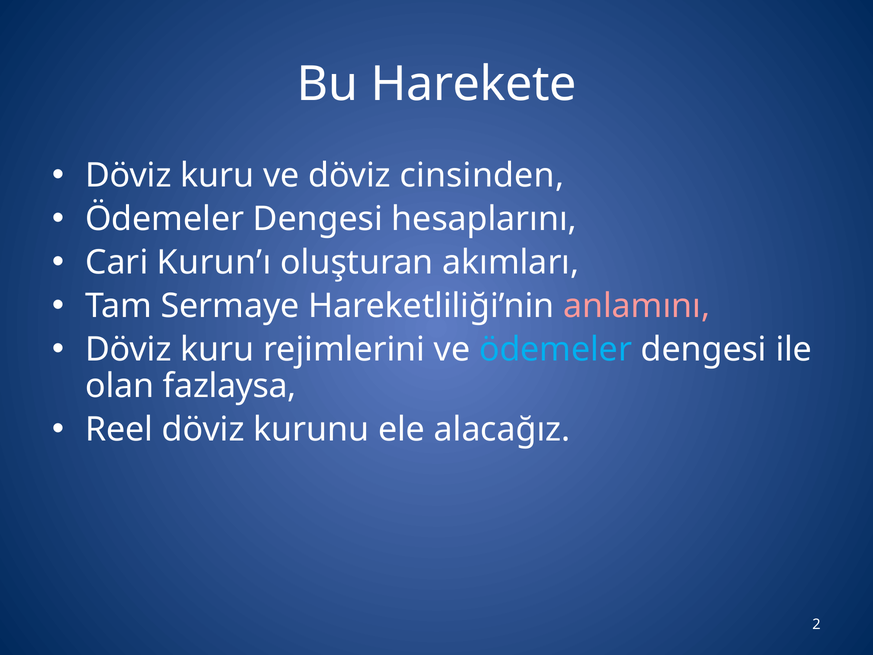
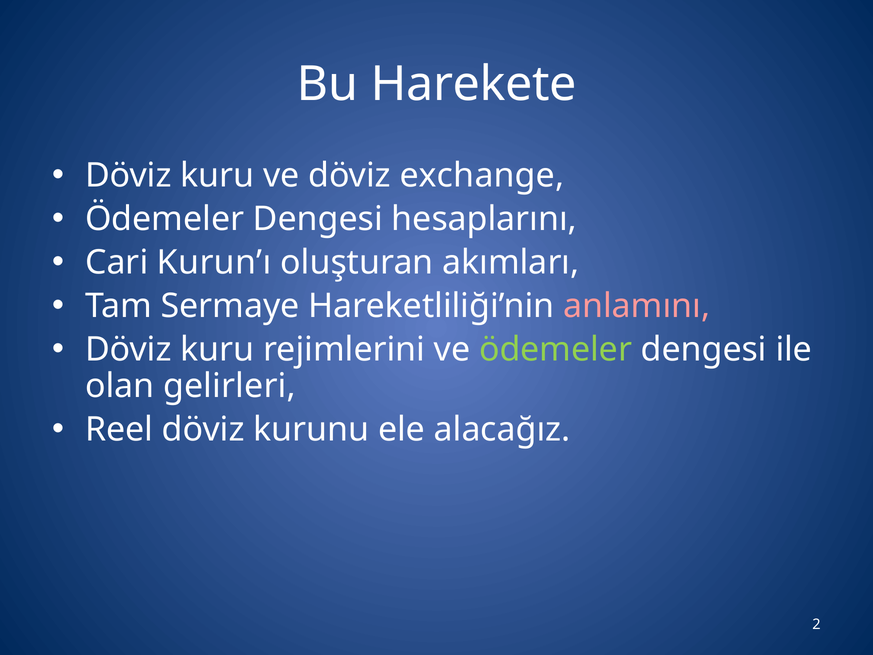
cinsinden: cinsinden -> exchange (482, 175)
ödemeler colour: light blue -> light green (556, 349)
fazlaysa: fazlaysa -> gelirleri (229, 386)
